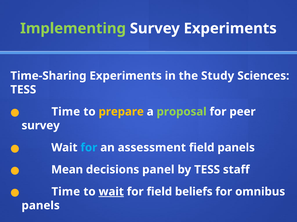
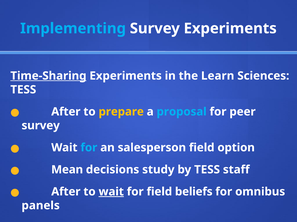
Implementing colour: light green -> light blue (73, 29)
Time-Sharing underline: none -> present (48, 76)
Study: Study -> Learn (218, 76)
Time: Time -> After (66, 112)
proposal colour: light green -> light blue (182, 112)
assessment: assessment -> salesperson (152, 148)
field panels: panels -> option (236, 148)
panel: panel -> study (158, 170)
Time: Time -> After (66, 192)
